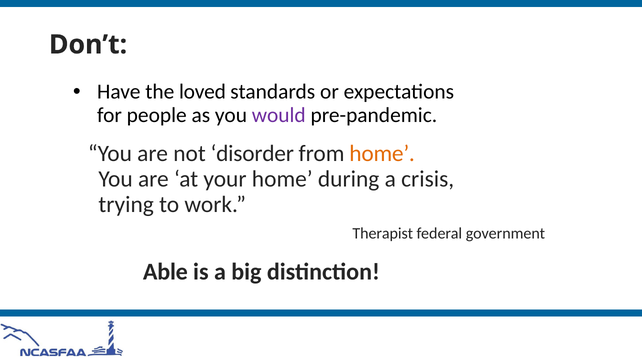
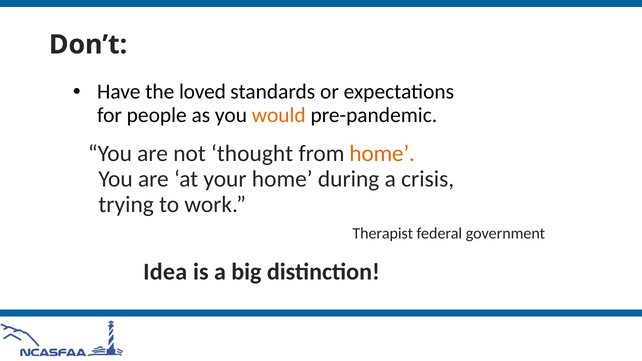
would colour: purple -> orange (279, 115)
disorder: disorder -> thought (252, 154)
Able: Able -> Idea (165, 272)
